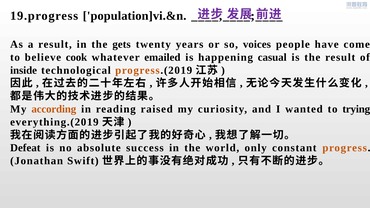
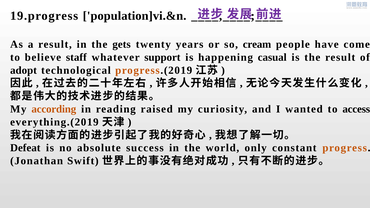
voices: voices -> cream (257, 44)
cook: cook -> staff (76, 57)
emailed: emailed -> support (162, 57)
inside: inside -> adopt (24, 70)
trying: trying -> access (356, 109)
